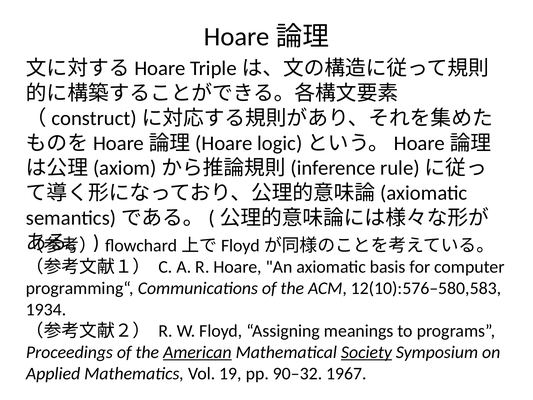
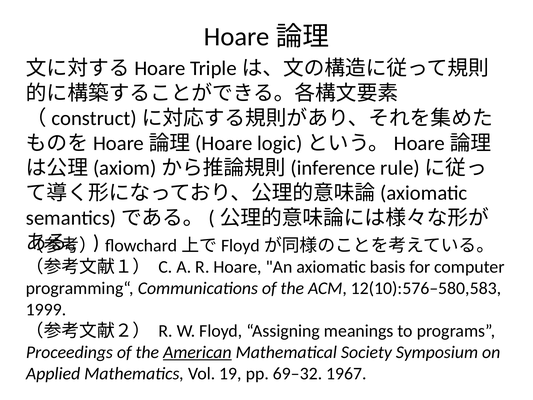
1934: 1934 -> 1999 (46, 309)
Society underline: present -> none (366, 352)
90–32: 90–32 -> 69–32 (298, 373)
